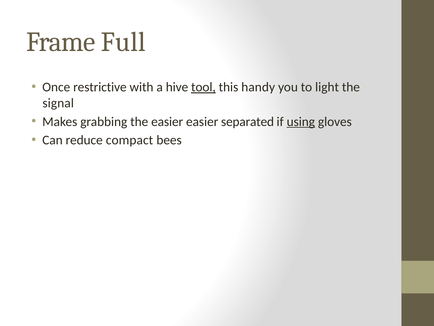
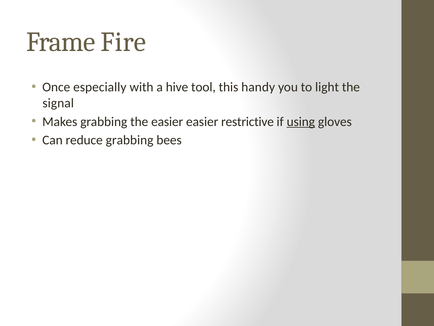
Full: Full -> Fire (123, 42)
restrictive: restrictive -> especially (100, 87)
tool underline: present -> none (203, 87)
separated: separated -> restrictive (248, 121)
reduce compact: compact -> grabbing (130, 140)
